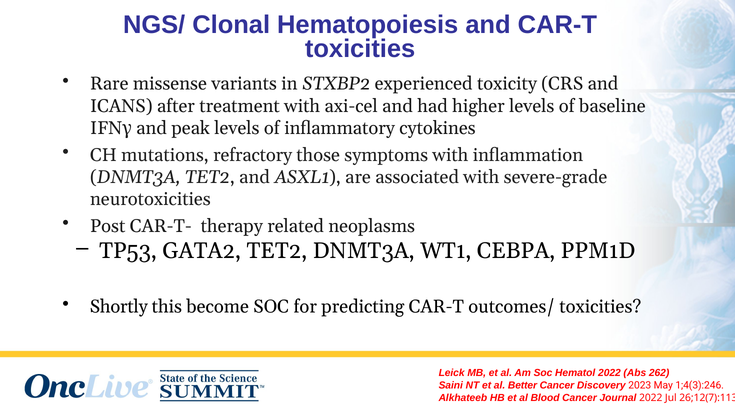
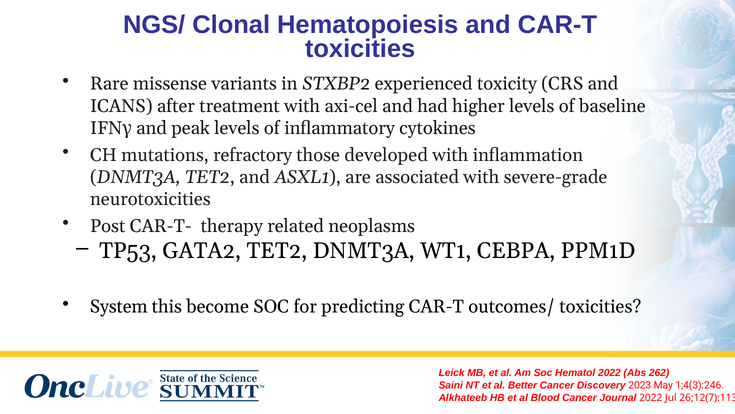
symptoms: symptoms -> developed (386, 155)
Shortly: Shortly -> System (119, 307)
